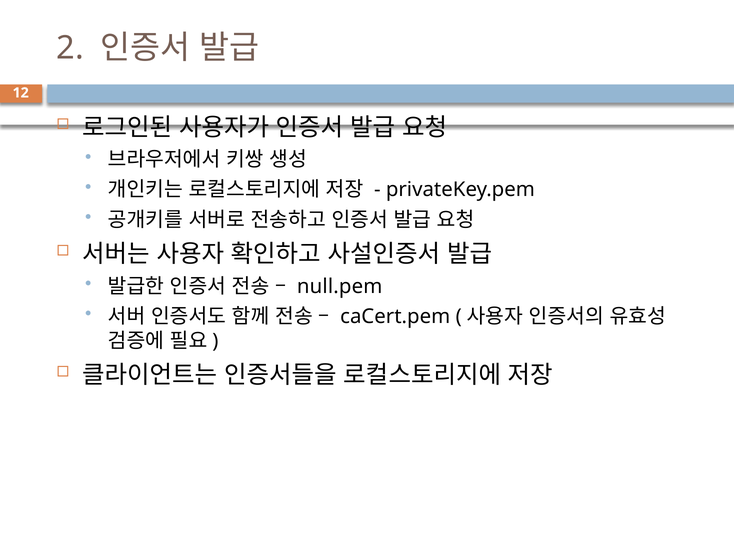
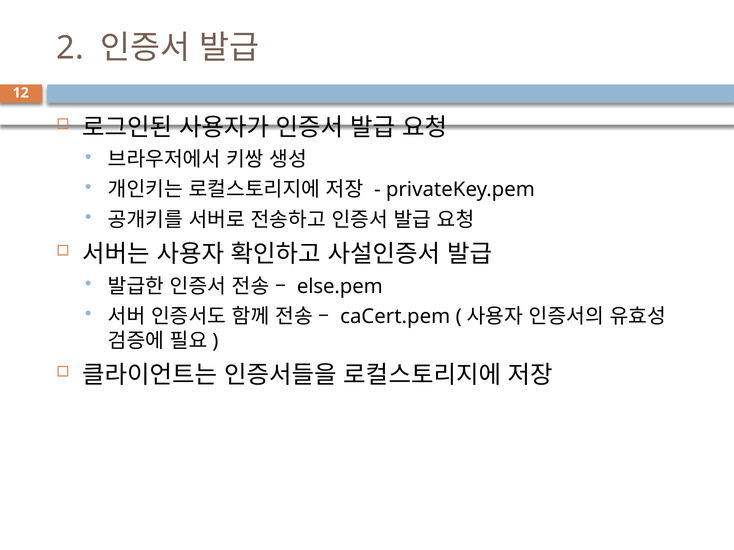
null.pem: null.pem -> else.pem (340, 287)
